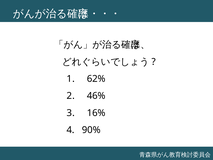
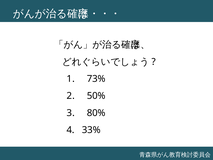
62%: 62% -> 73% (96, 79)
46%: 46% -> 50% (96, 96)
16%: 16% -> 80% (96, 113)
90%: 90% -> 33% (91, 130)
